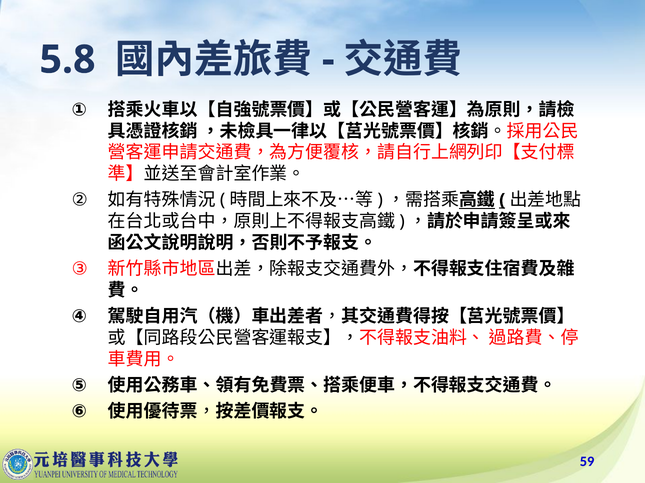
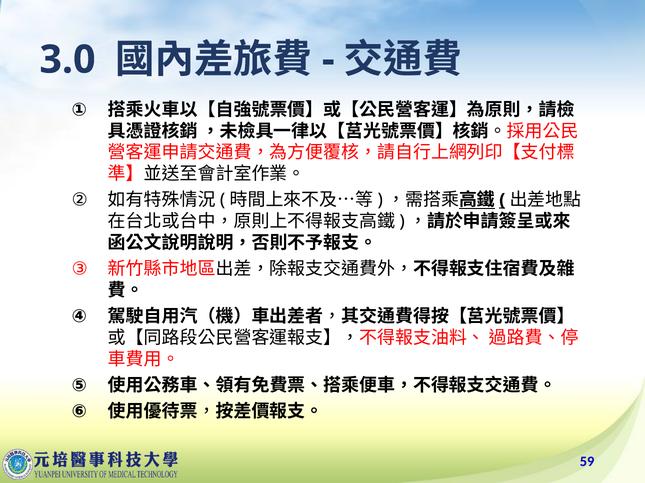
5.8: 5.8 -> 3.0 (68, 60)
